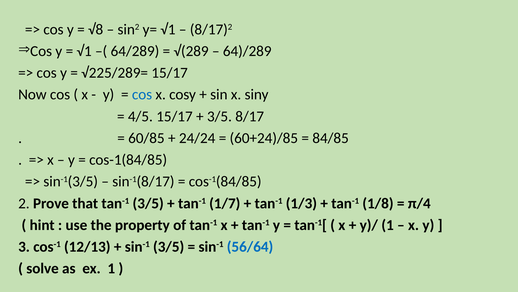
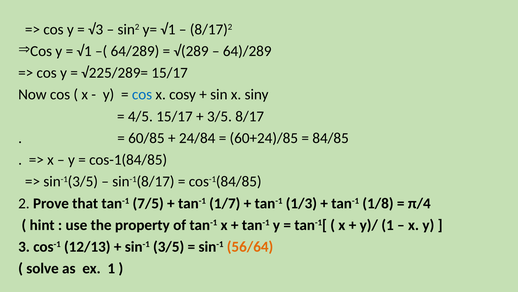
√8: √8 -> √3 (96, 29)
24/24: 24/24 -> 24/84 (197, 138)
tan-1 3/5: 3/5 -> 7/5 (148, 203)
56/64 colour: blue -> orange (250, 246)
